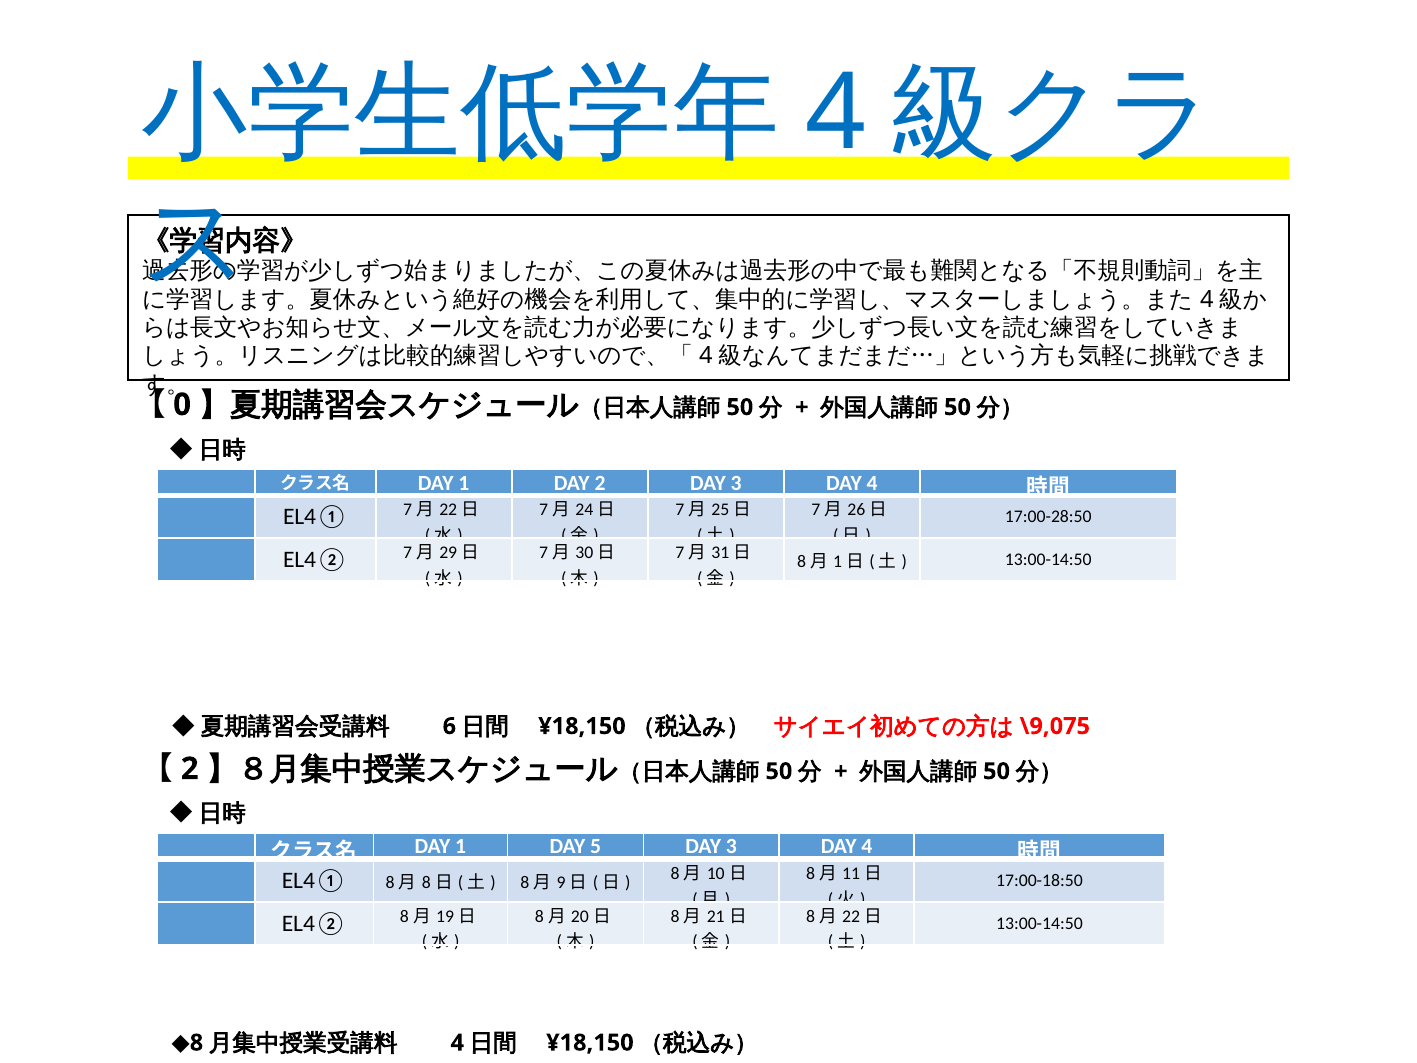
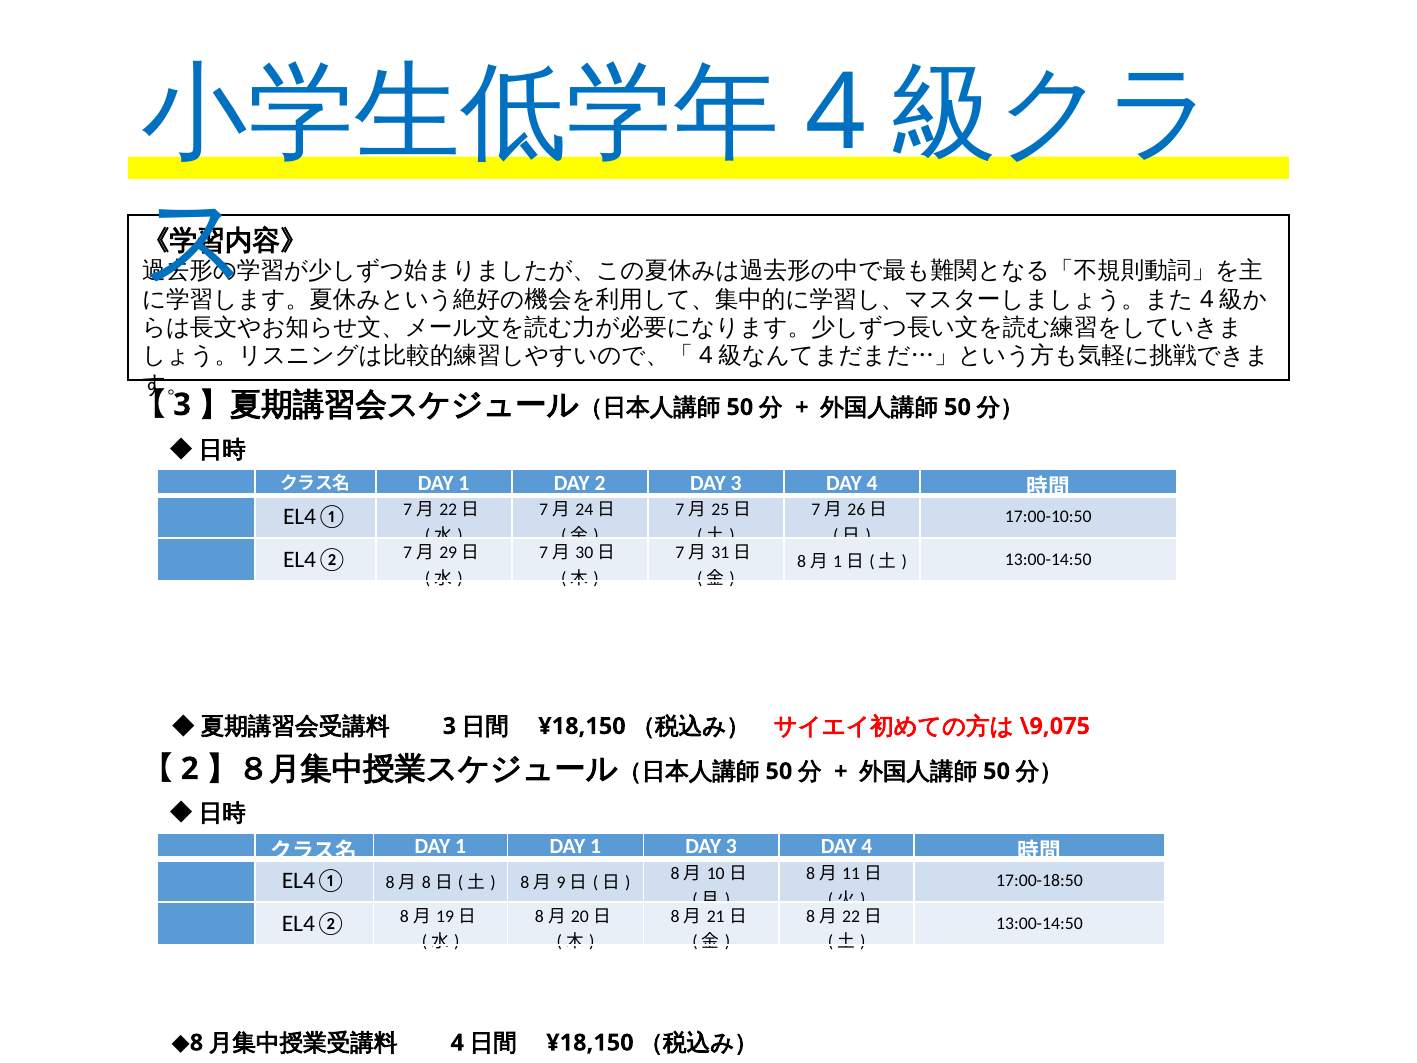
0: 0 -> 3 (182, 405)
17:00-28:50: 17:00-28:50 -> 17:00-10:50 (1048, 517)
6: 6 -> 3 (449, 726)
1 DAY 5: 5 -> 1 (596, 846)
